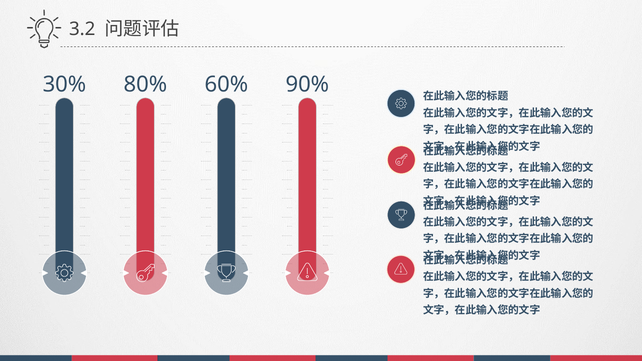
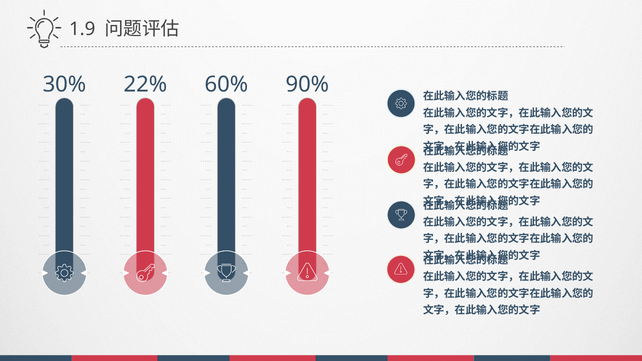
3.2: 3.2 -> 1.9 (82, 29)
80%: 80% -> 22% (145, 84)
